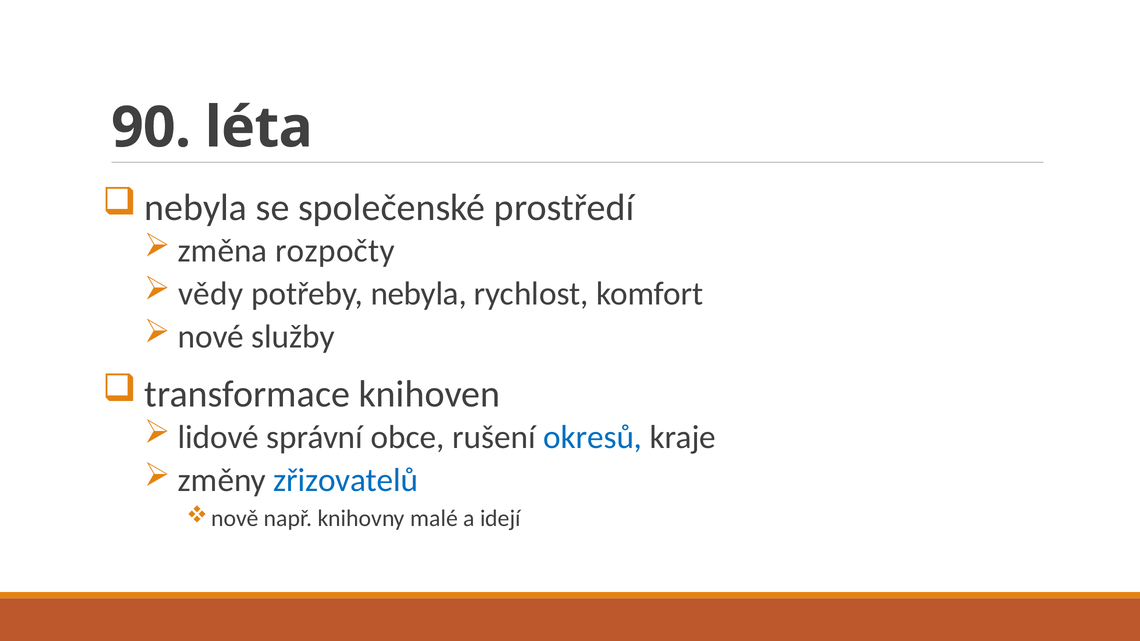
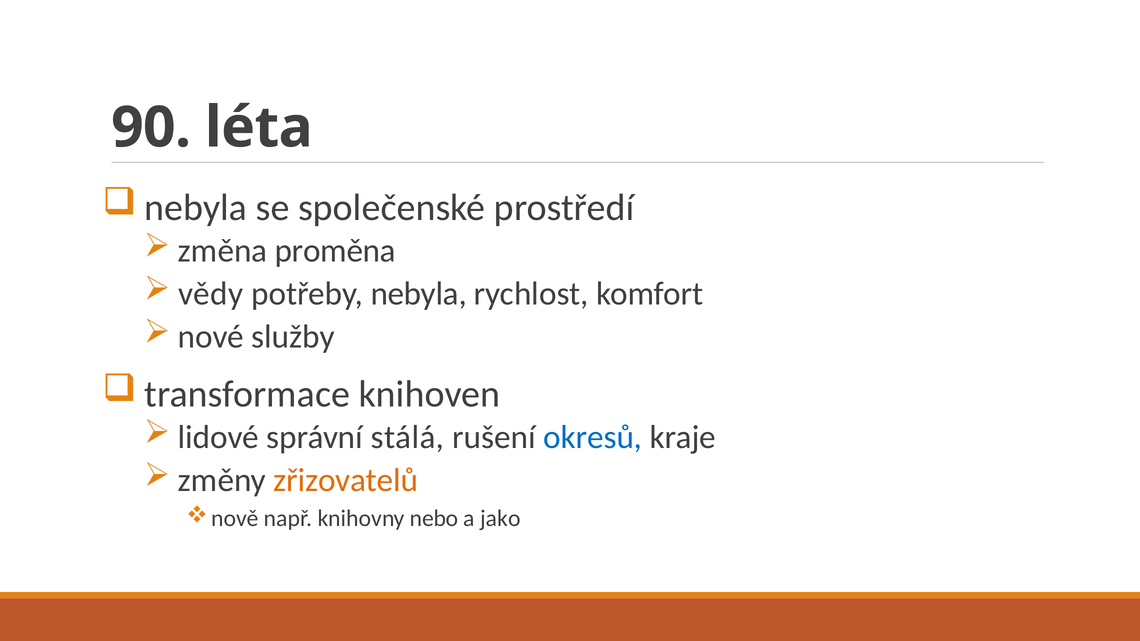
rozpočty: rozpočty -> proměna (335, 251)
obce: obce -> stálá (407, 437)
zřizovatelů colour: blue -> orange (346, 480)
malé: malé -> nebo (434, 518)
idejí: idejí -> jako (500, 518)
